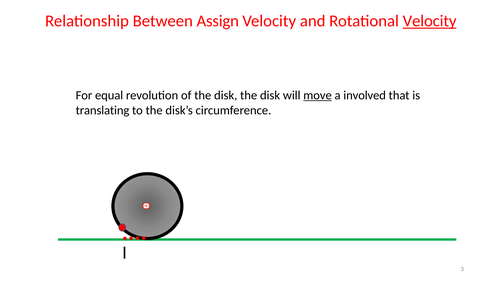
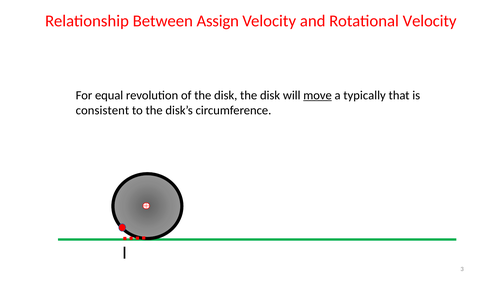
Velocity underline: present -> none (430, 21)
involved: involved -> typically (365, 95)
translating: translating -> consistent (102, 110)
